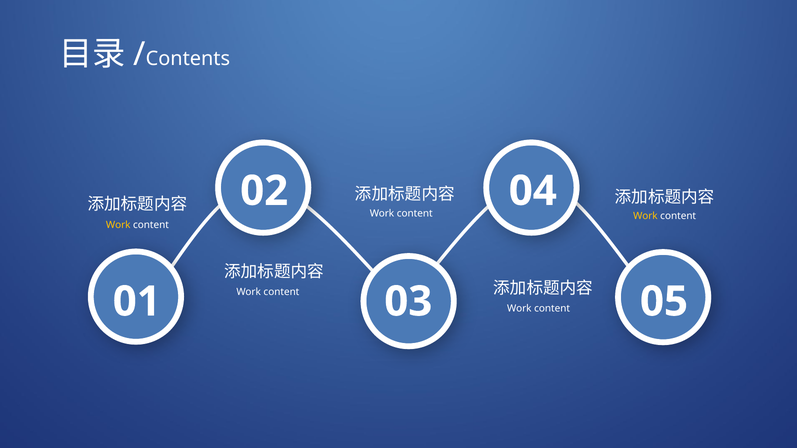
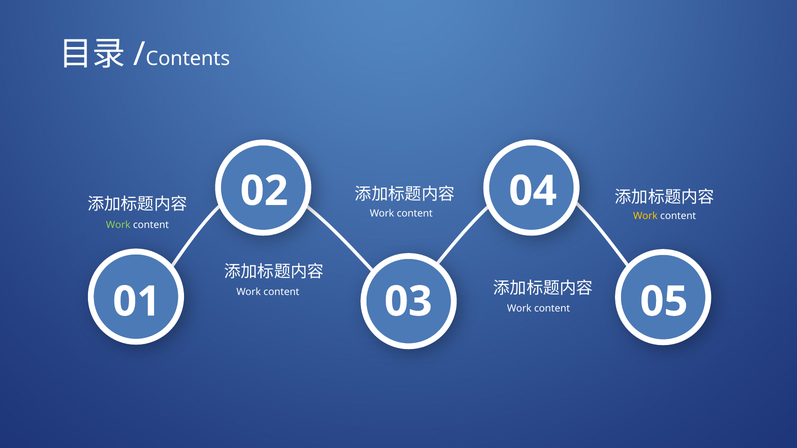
Work colour: yellow -> light green (118, 225)
